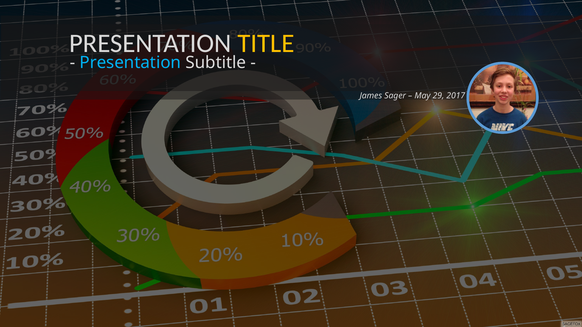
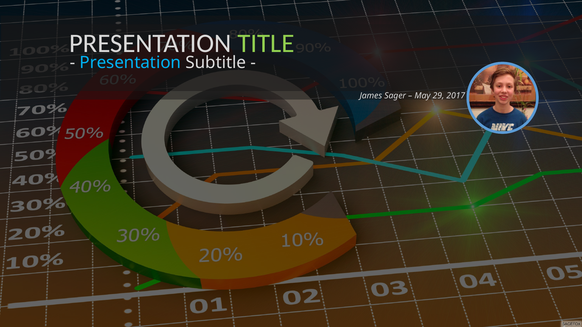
TITLE colour: yellow -> light green (266, 43)
